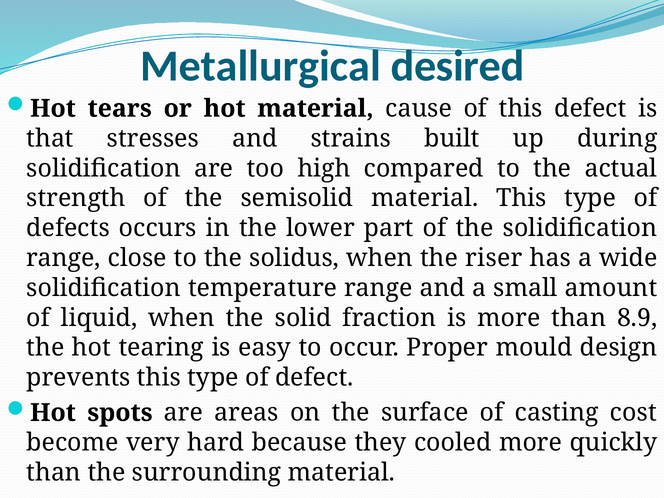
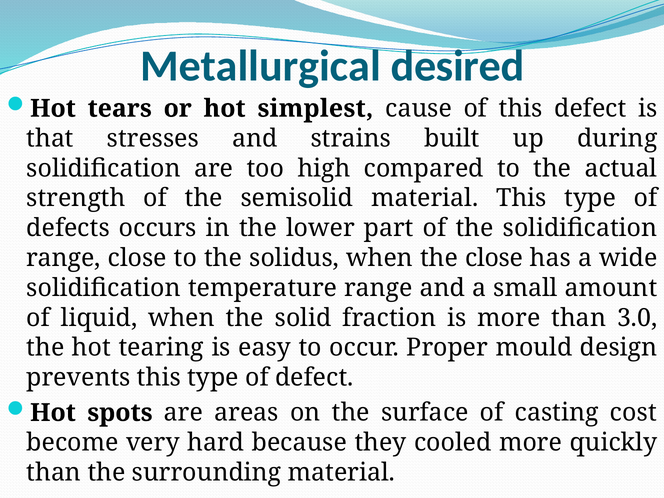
hot material: material -> simplest (315, 109)
the riser: riser -> close (494, 258)
8.9: 8.9 -> 3.0 (637, 318)
